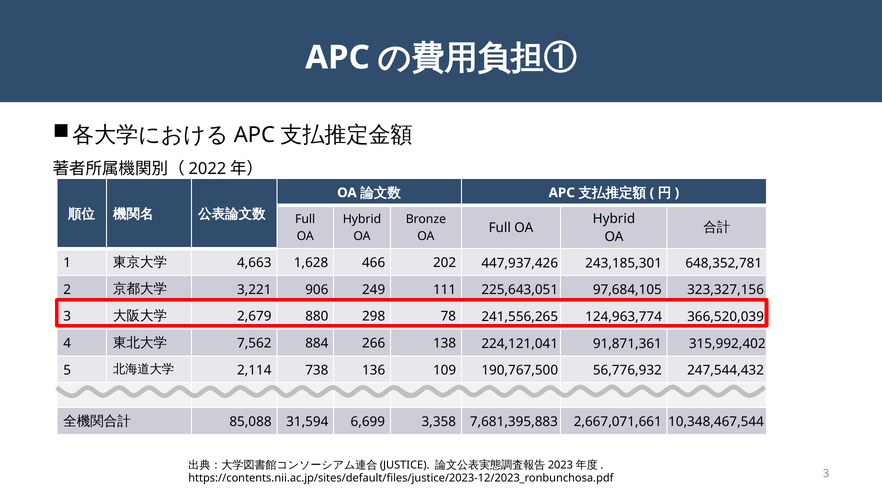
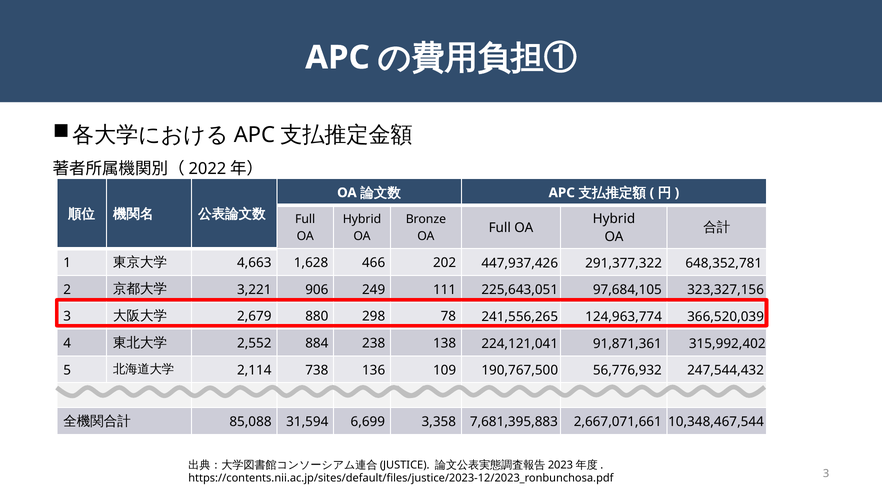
243,185,301: 243,185,301 -> 291,377,322 (624, 263)
7,562: 7,562 -> 2,552 (254, 343)
266: 266 -> 238 (374, 343)
